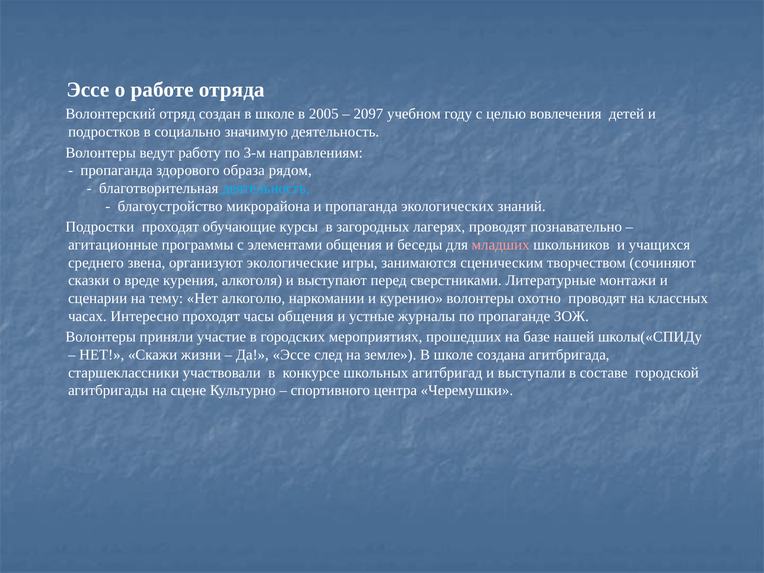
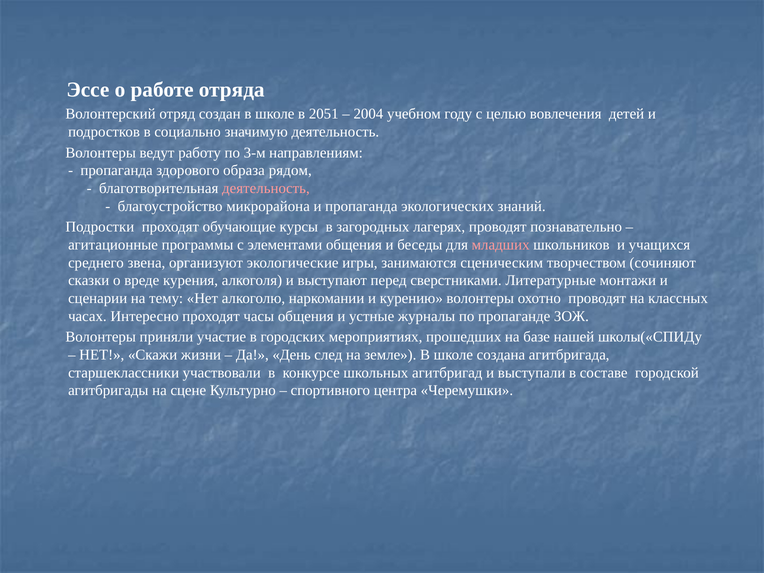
2005: 2005 -> 2051 (324, 114)
2097: 2097 -> 2004 (368, 114)
деятельность colour: light blue -> pink (266, 188)
Да Эссе: Эссе -> День (292, 355)
